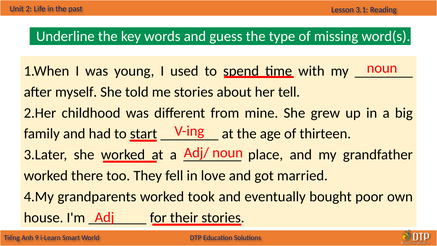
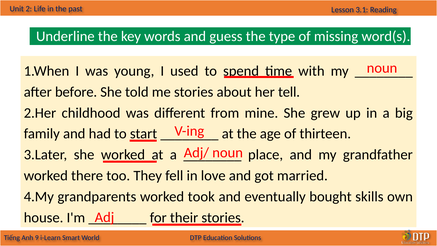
myself: myself -> before (76, 92)
poor: poor -> skills (369, 197)
